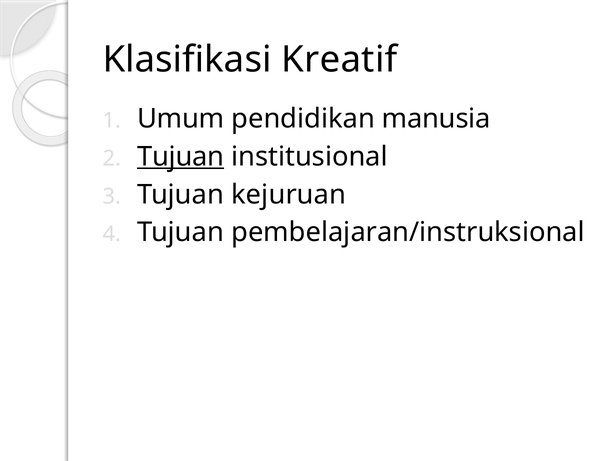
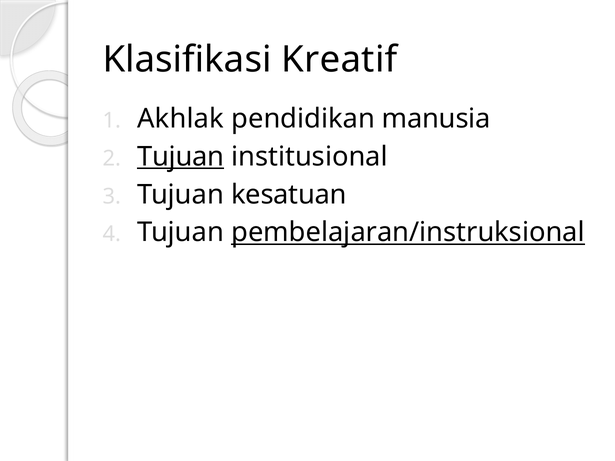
Umum: Umum -> Akhlak (181, 119)
kejuruan: kejuruan -> kesatuan (289, 195)
pembelajaran/instruksional underline: none -> present (408, 233)
